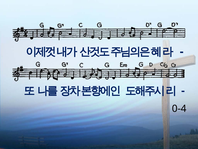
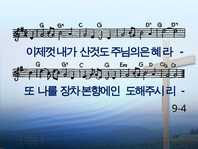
0-4: 0-4 -> 9-4 (179, 108)
